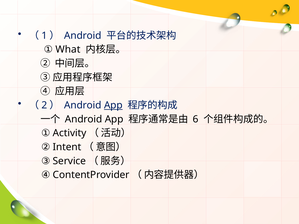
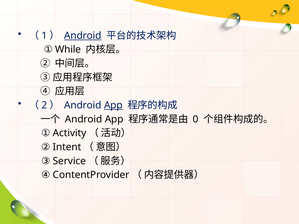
Android underline: none -> present (83, 36)
What: What -> While (68, 50)
6: 6 -> 0 (196, 119)
